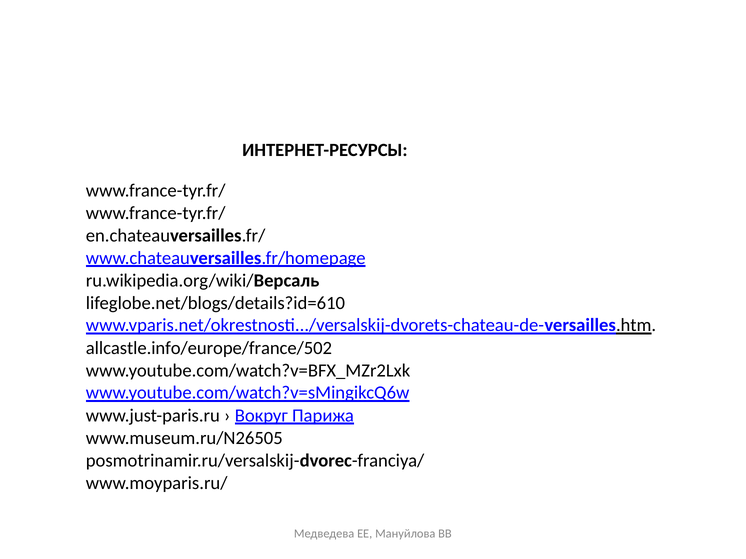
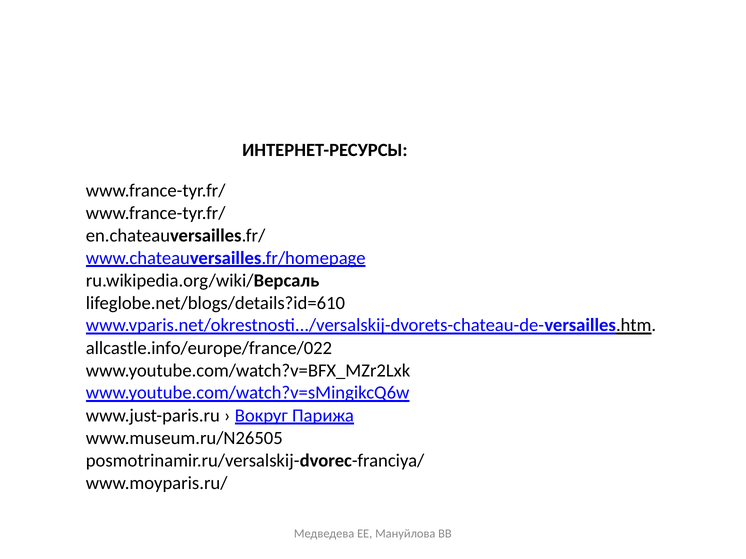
allcastle.info/europe/france/502: allcastle.info/europe/france/502 -> allcastle.info/europe/france/022 (209, 348)
